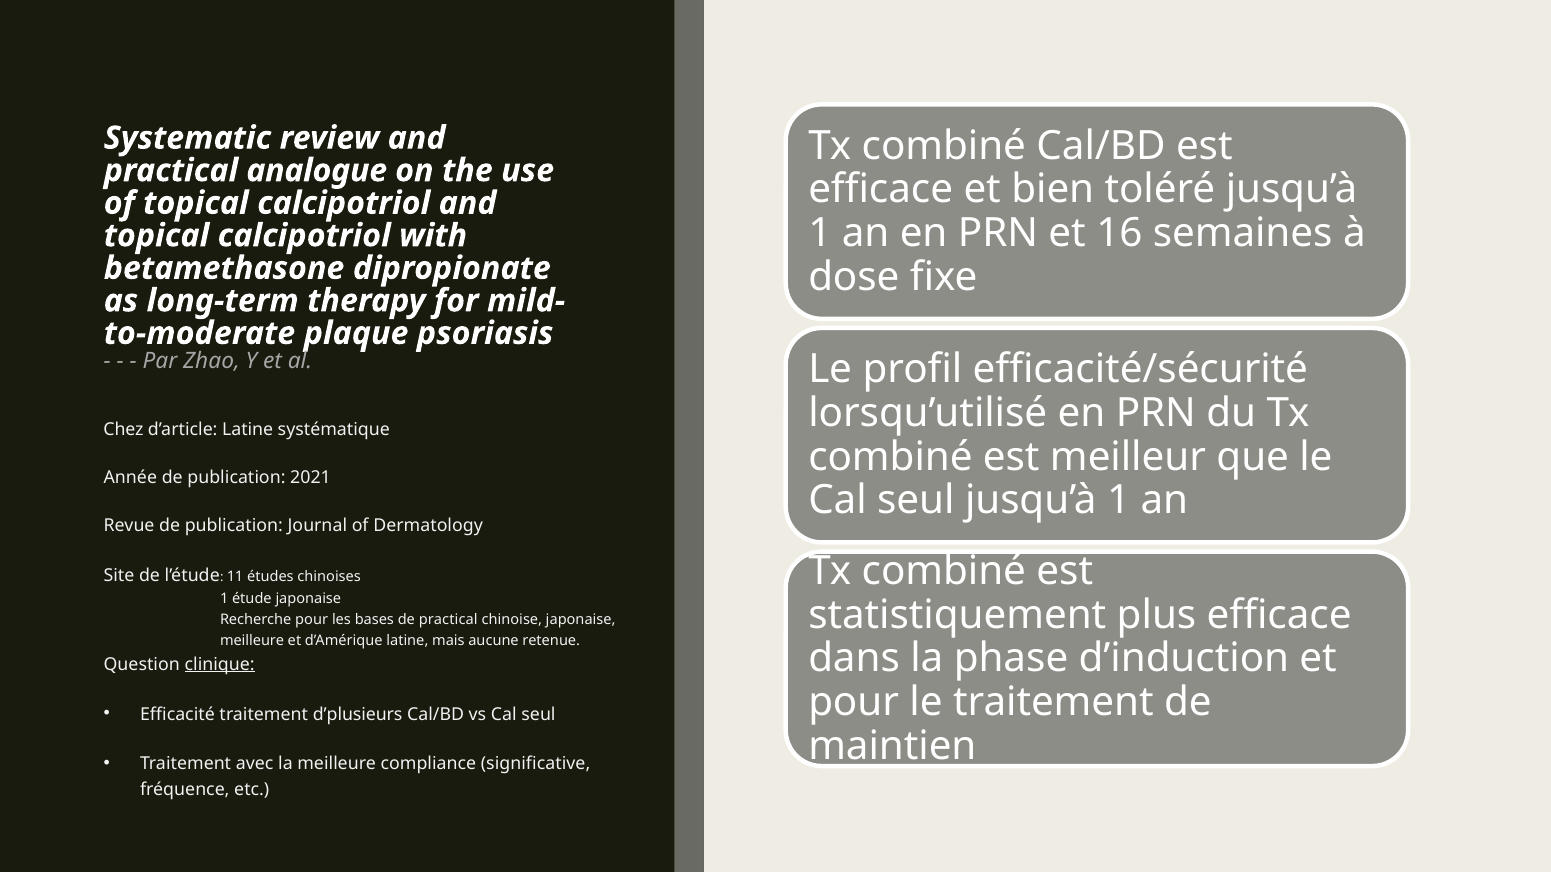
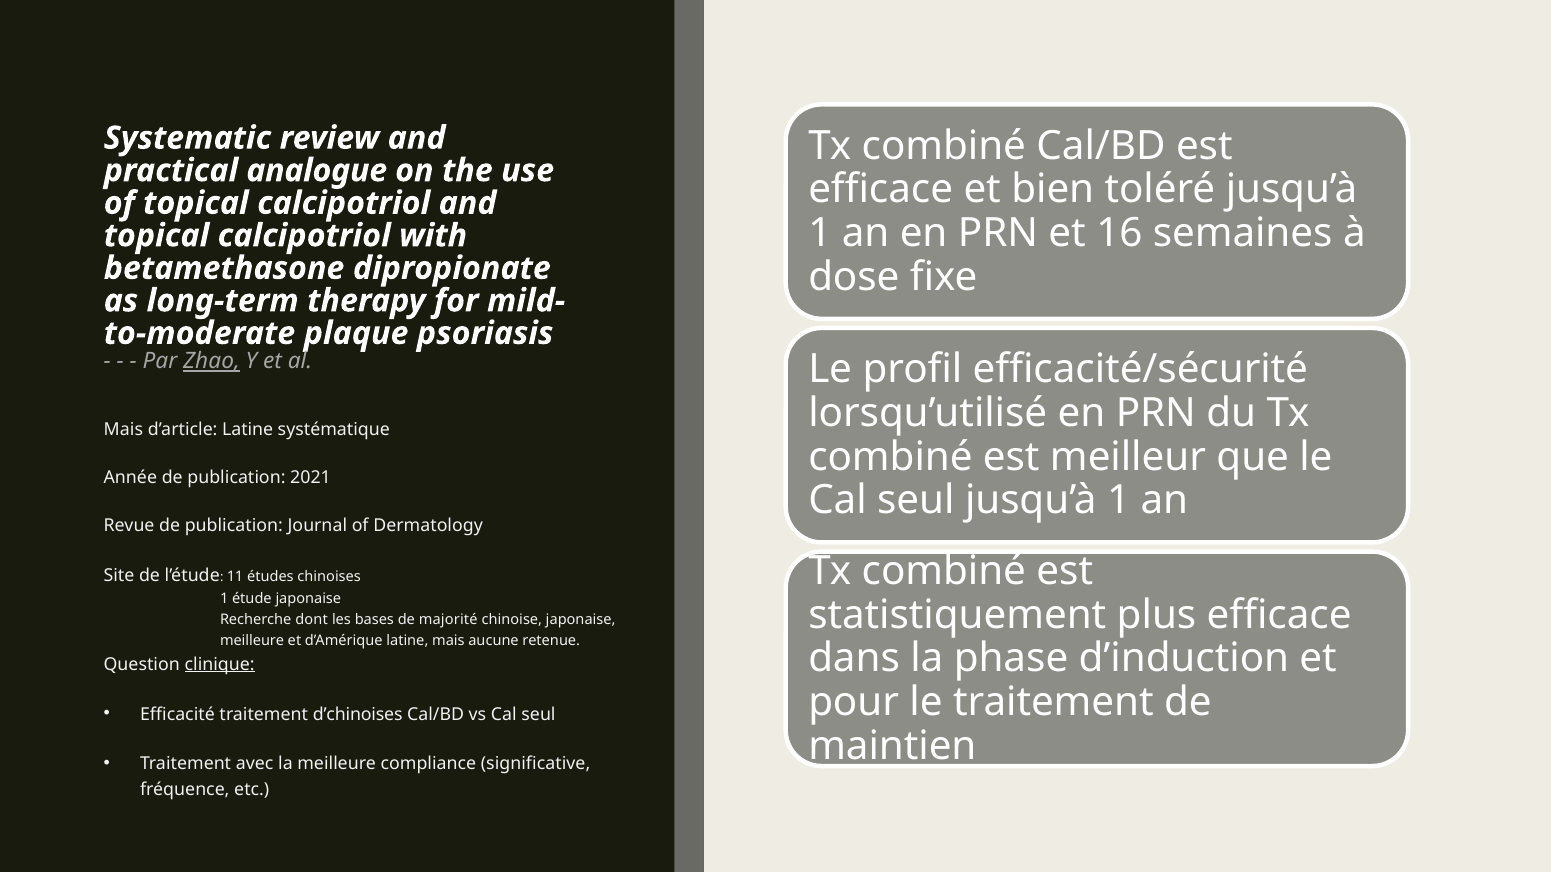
Zhao underline: none -> present (211, 361)
Chez: Chez -> Mais (123, 429)
Recherche pour: pour -> dont (312, 620)
de practical: practical -> majorité (448, 620)
d’plusieurs: d’plusieurs -> d’chinoises (358, 715)
